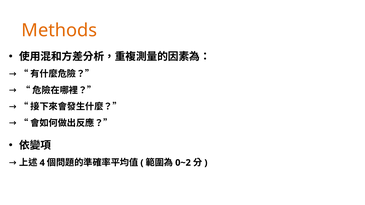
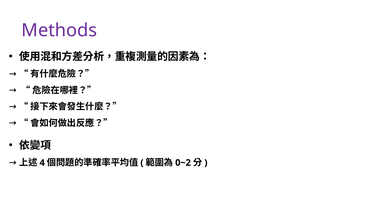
Methods colour: orange -> purple (59, 30)
